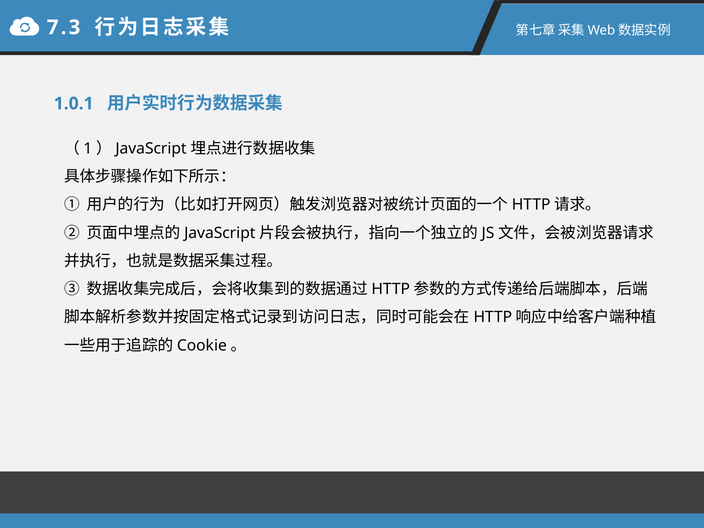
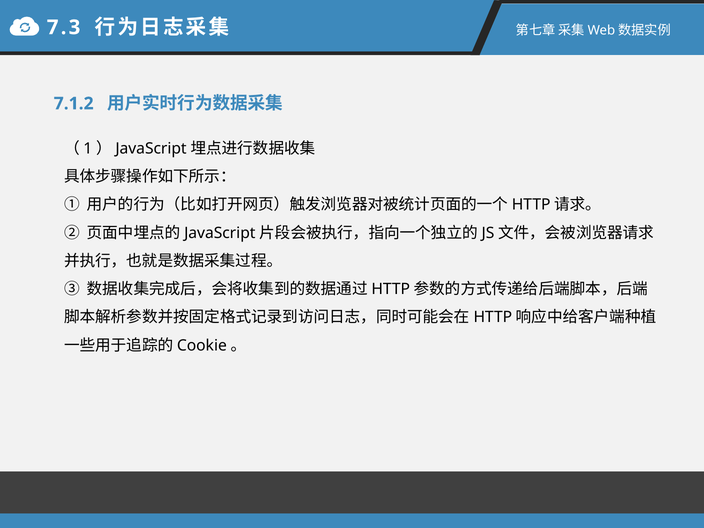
1.0.1: 1.0.1 -> 7.1.2 (74, 104)
